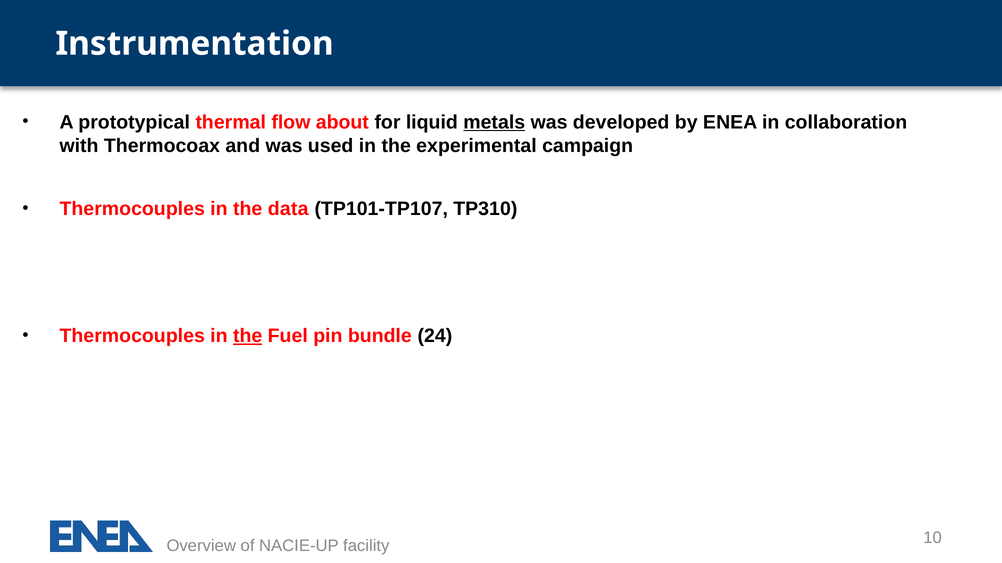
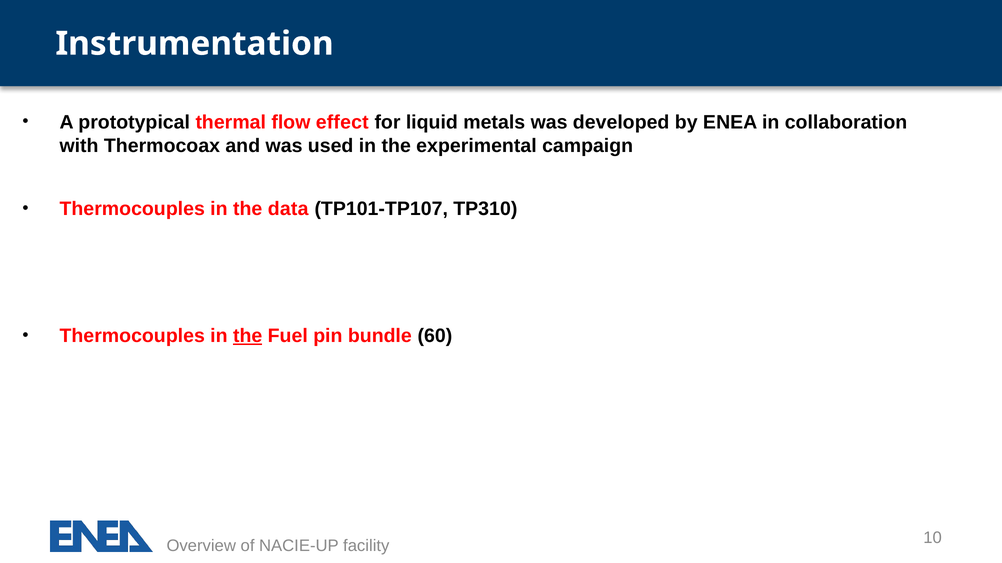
about: about -> effect (342, 122)
metals underline: present -> none (494, 122)
24: 24 -> 60 (435, 336)
